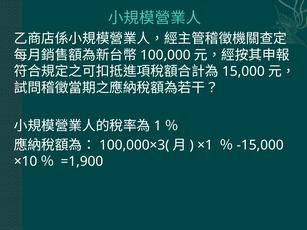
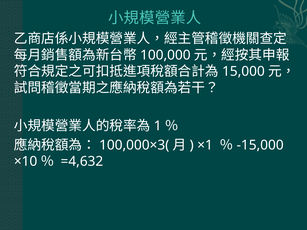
=1,900: =1,900 -> =4,632 (82, 162)
